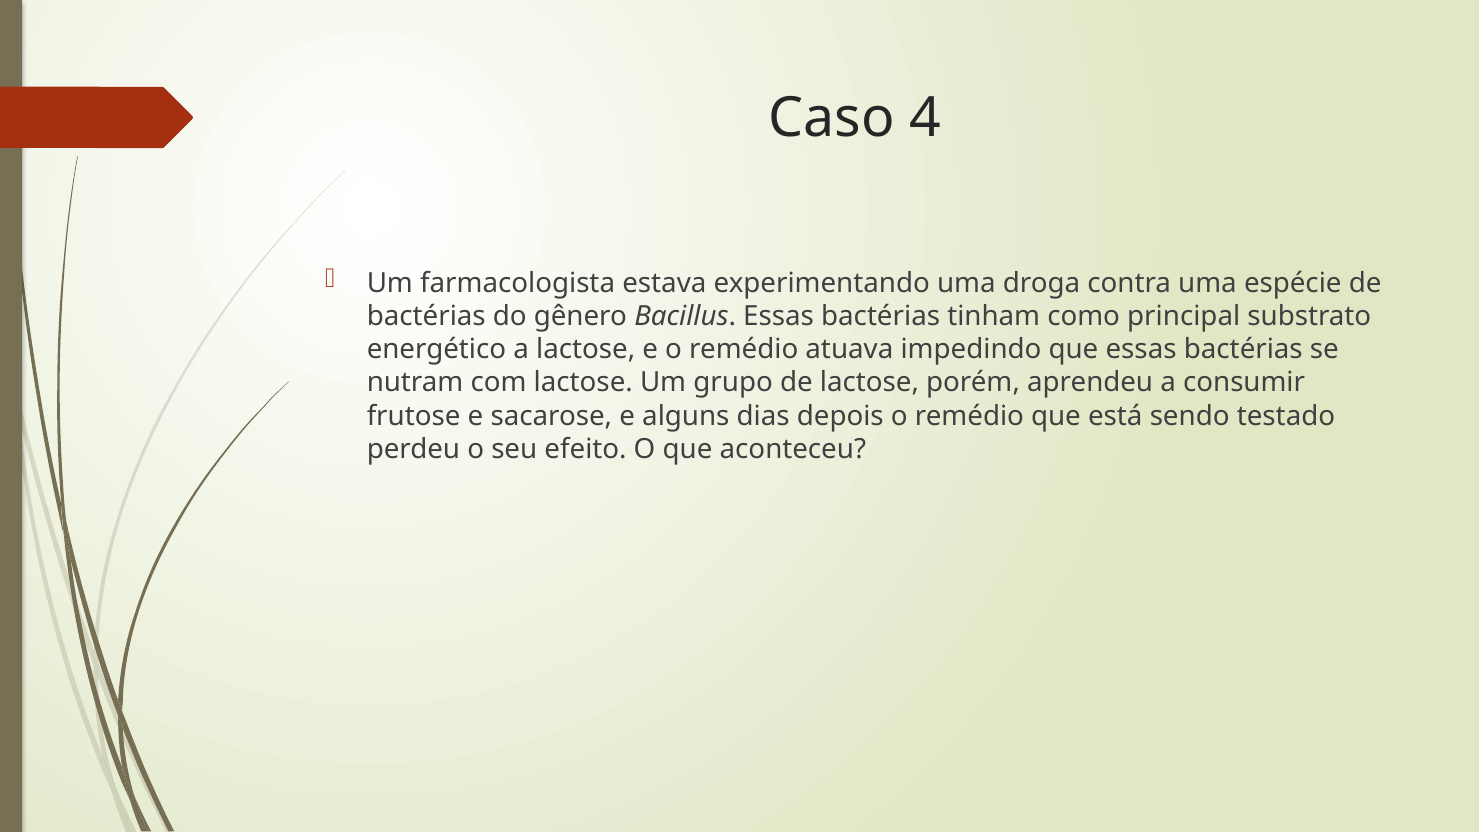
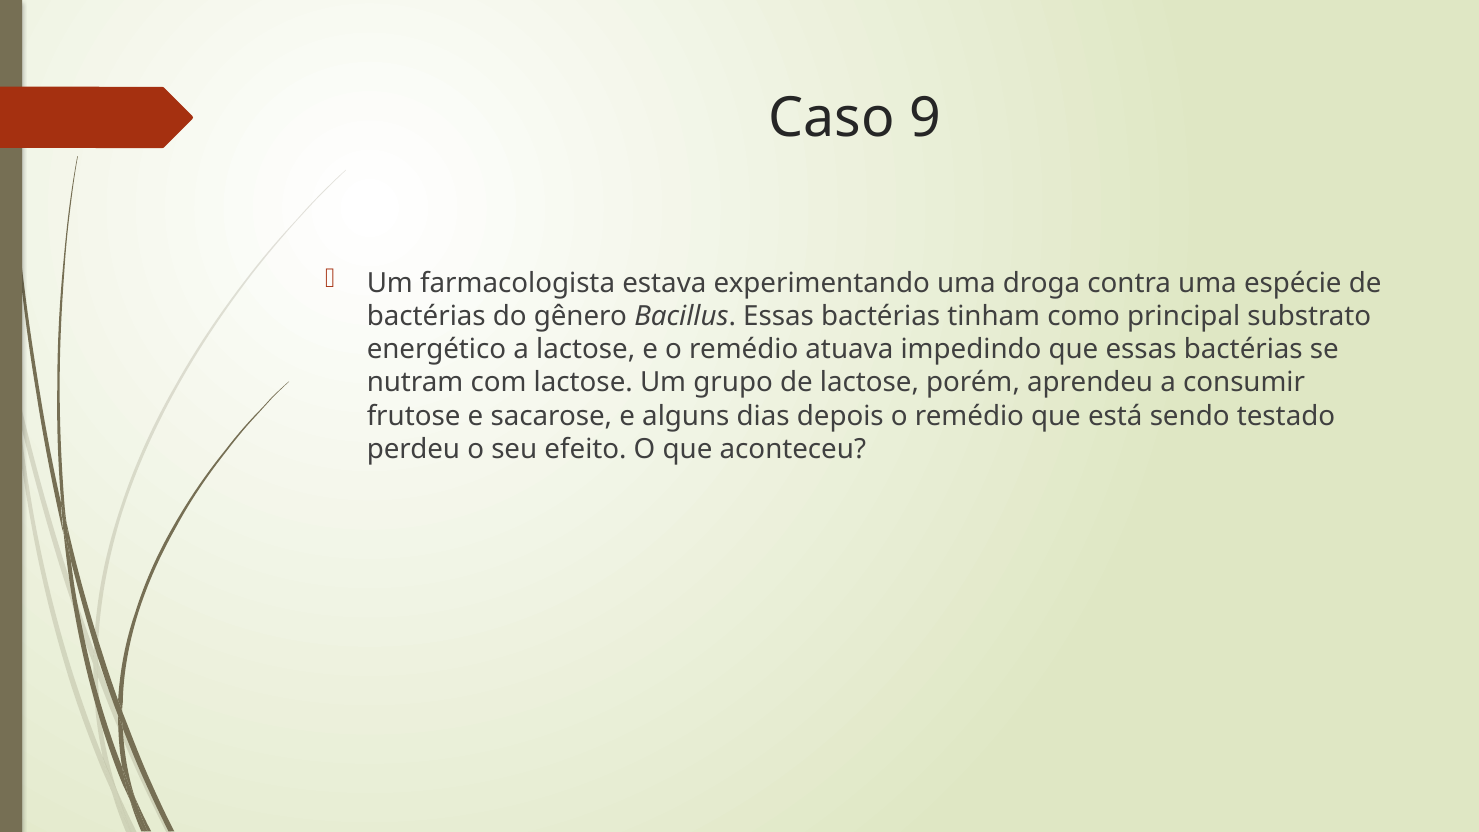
4: 4 -> 9 (925, 118)
